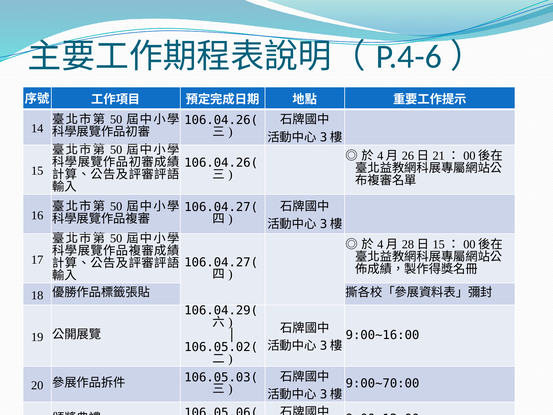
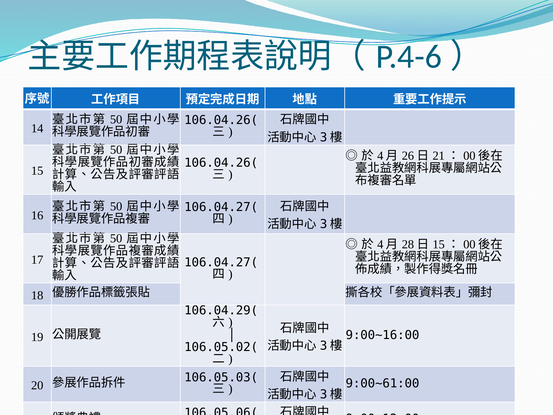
9:00~70:00: 9:00~70:00 -> 9:00~61:00 (383, 383)
